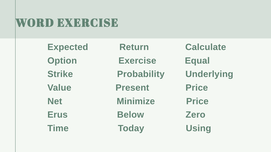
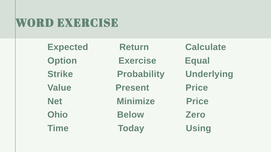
Erus: Erus -> Ohio (58, 115)
